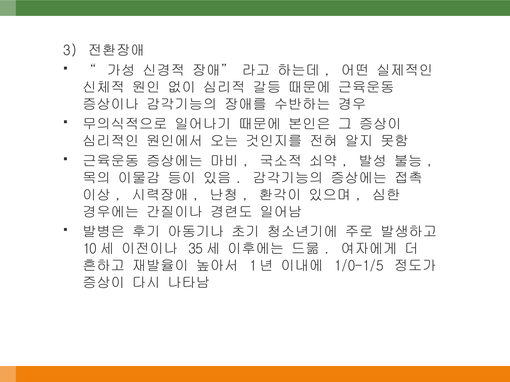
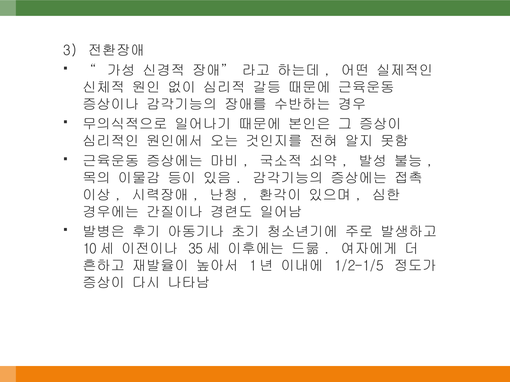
1/0-1/5: 1/0-1/5 -> 1/2-1/5 (359, 266)
